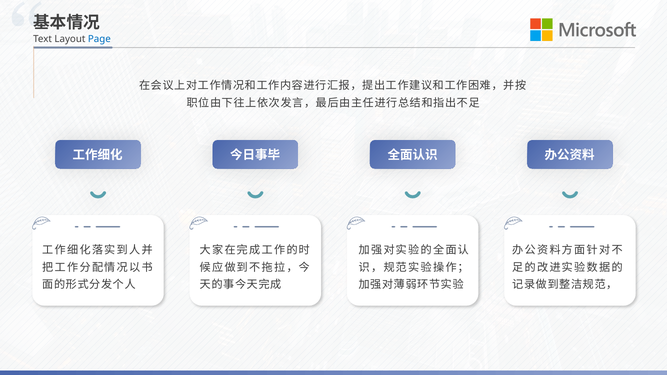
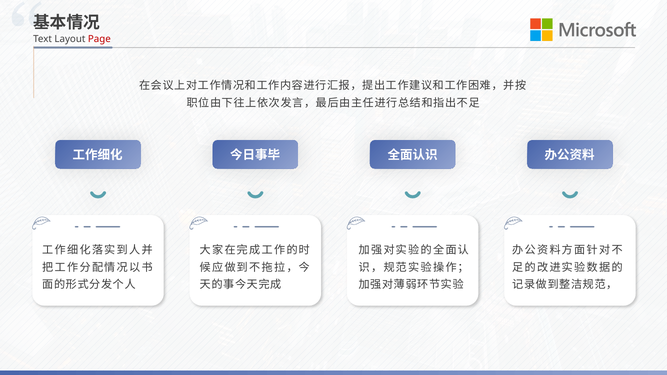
Page colour: blue -> red (99, 39)
